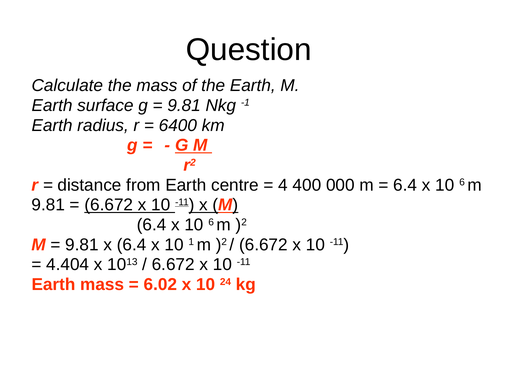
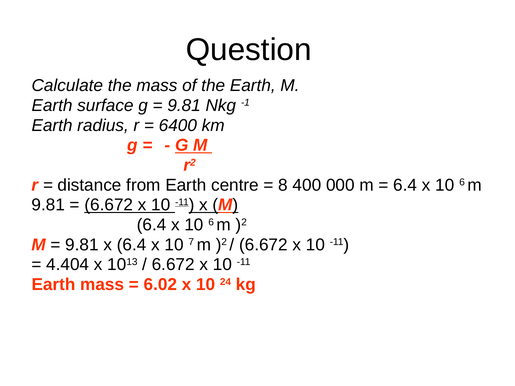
4: 4 -> 8 (283, 185)
1: 1 -> 7 (191, 242)
